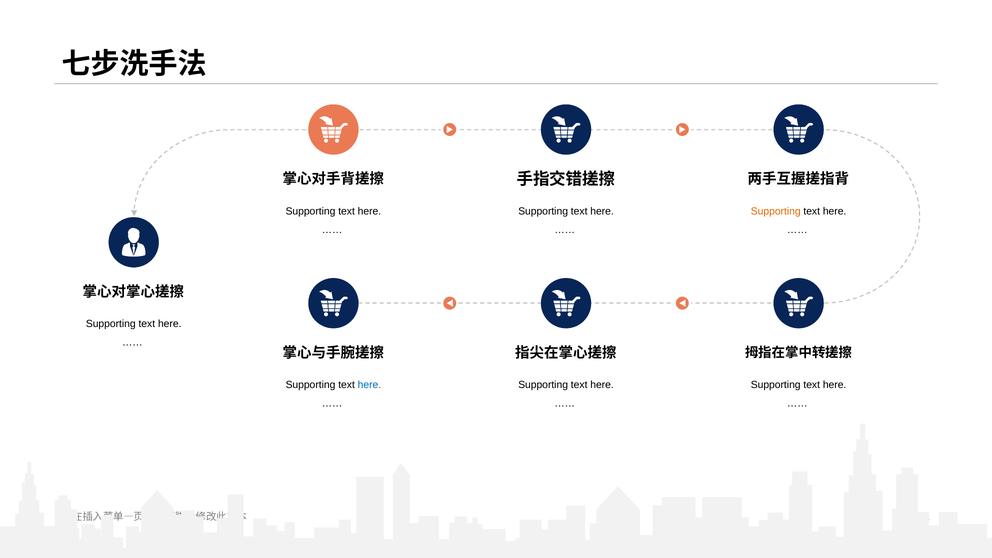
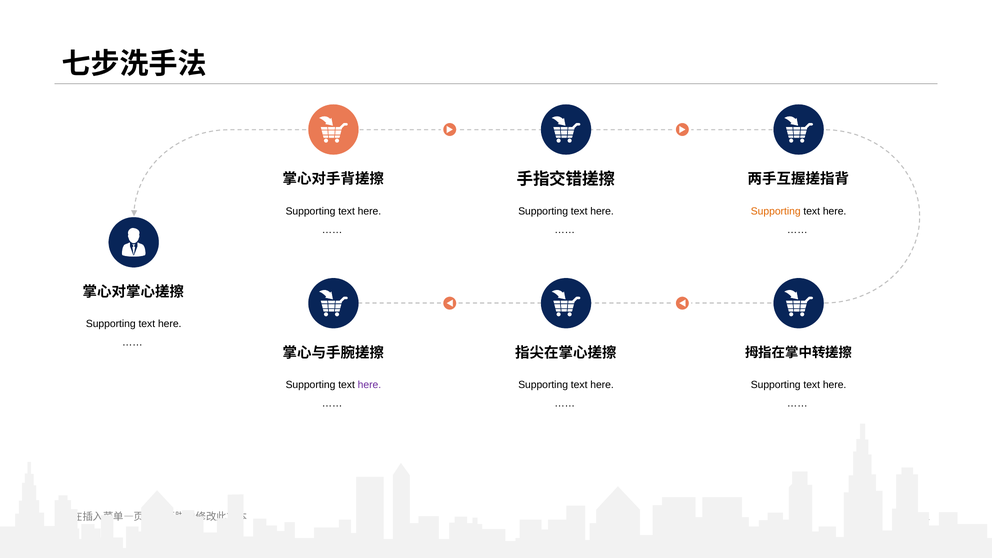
here colour: blue -> purple (369, 385)
